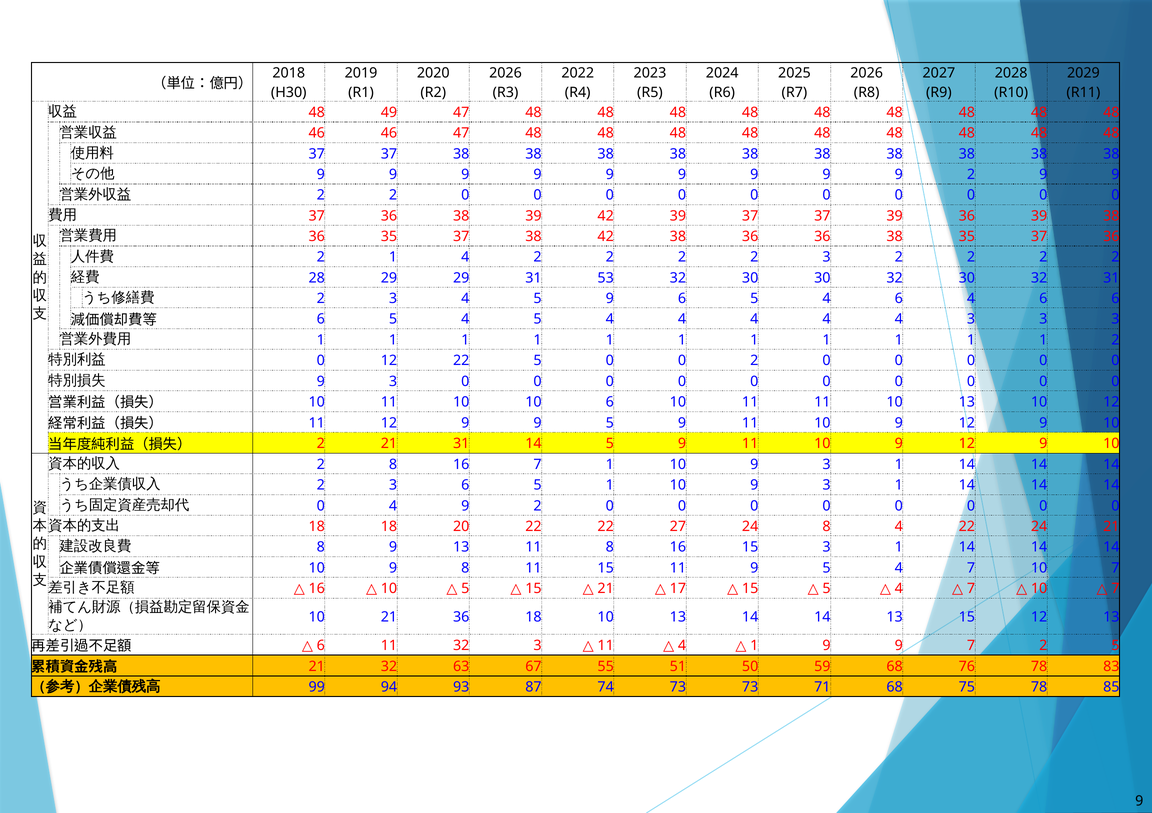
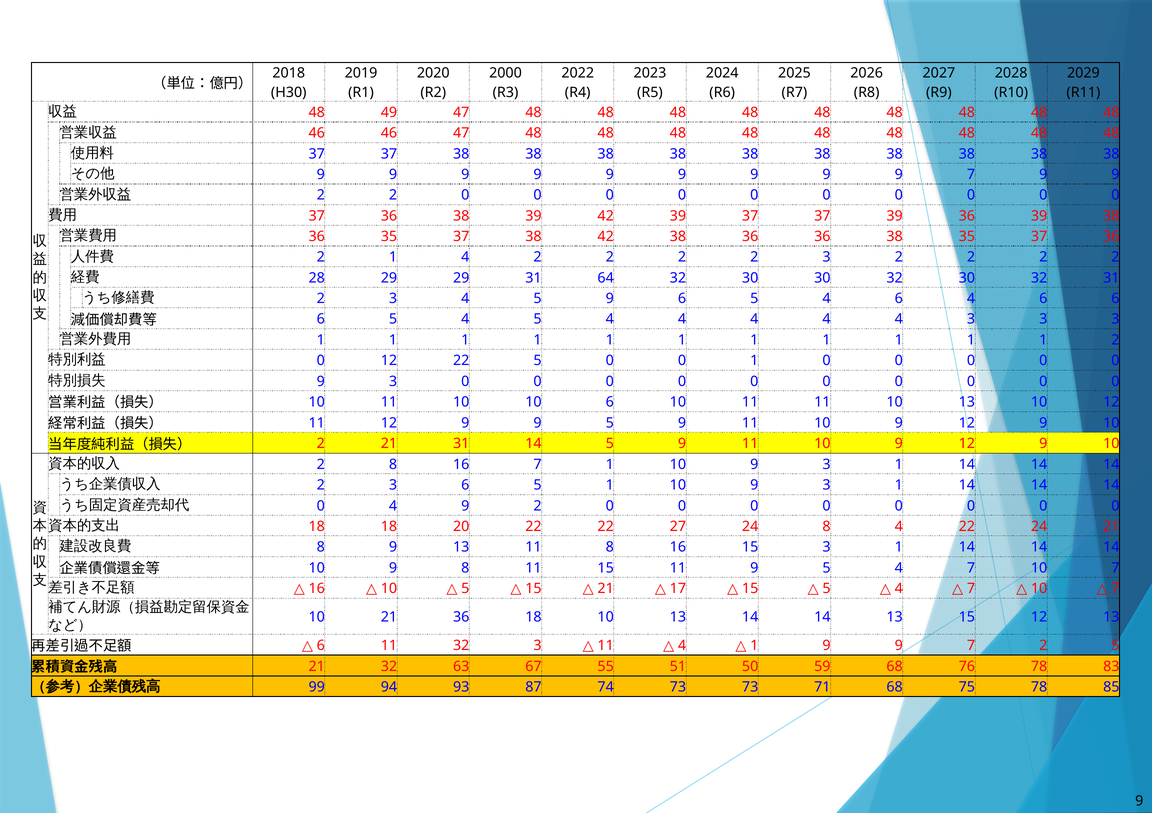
2026: 2026 -> 2000 (506, 73)
9 9 9 2: 2 -> 7 (971, 175)
53: 53 -> 64 (606, 278)
0 2: 2 -> 1 (754, 361)
